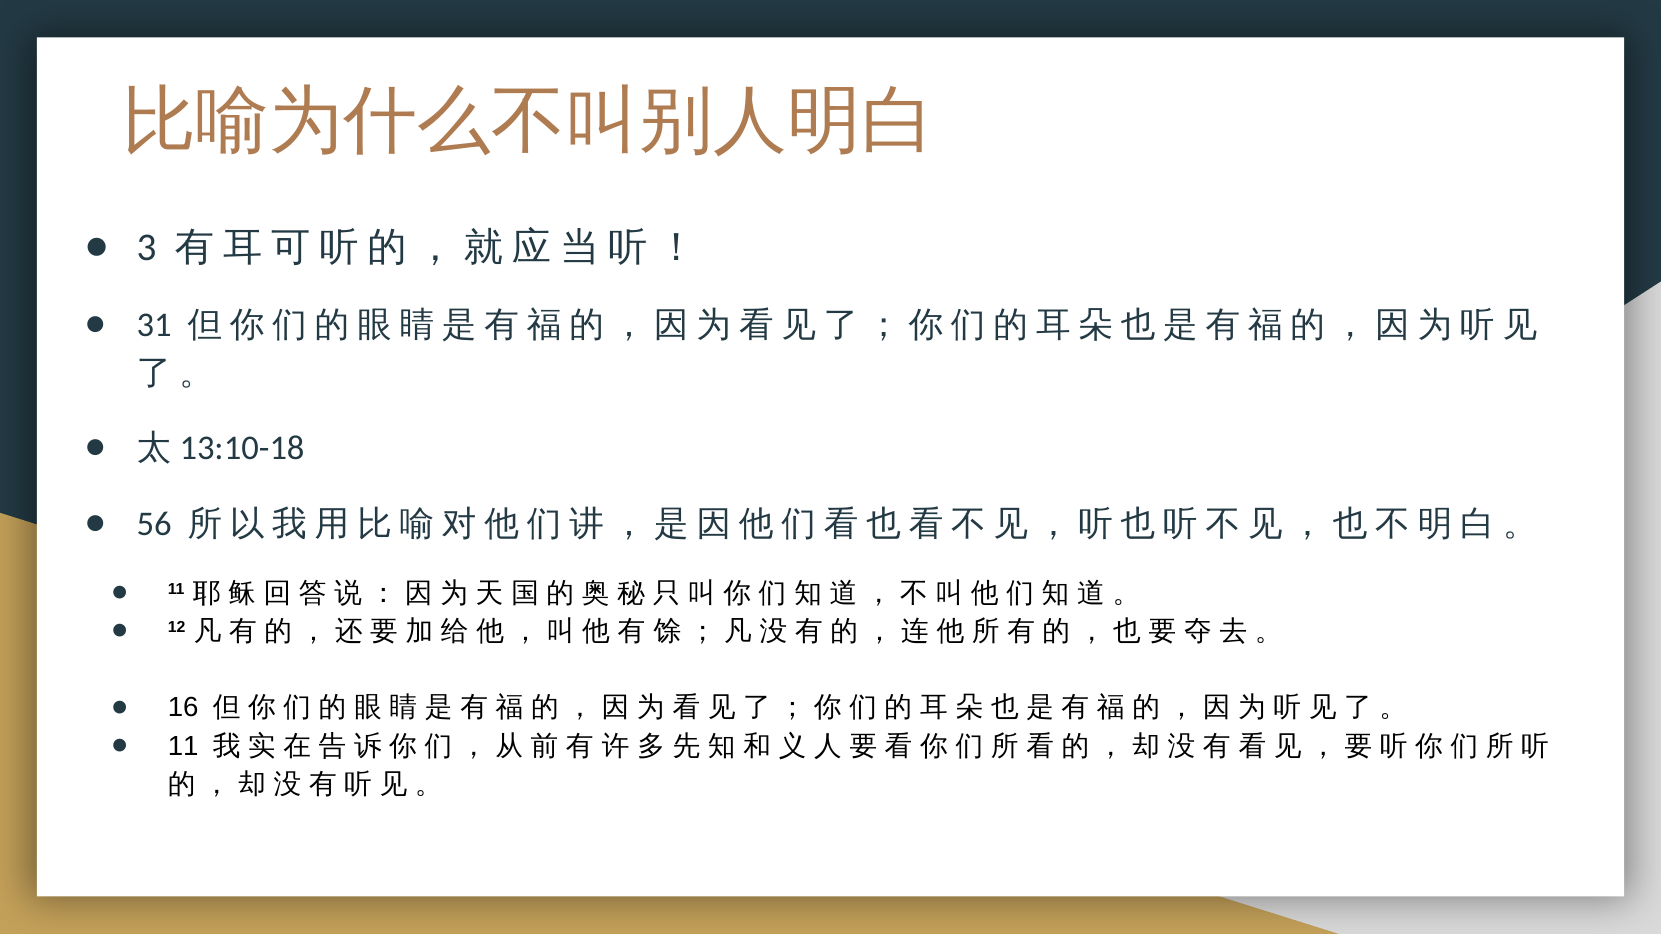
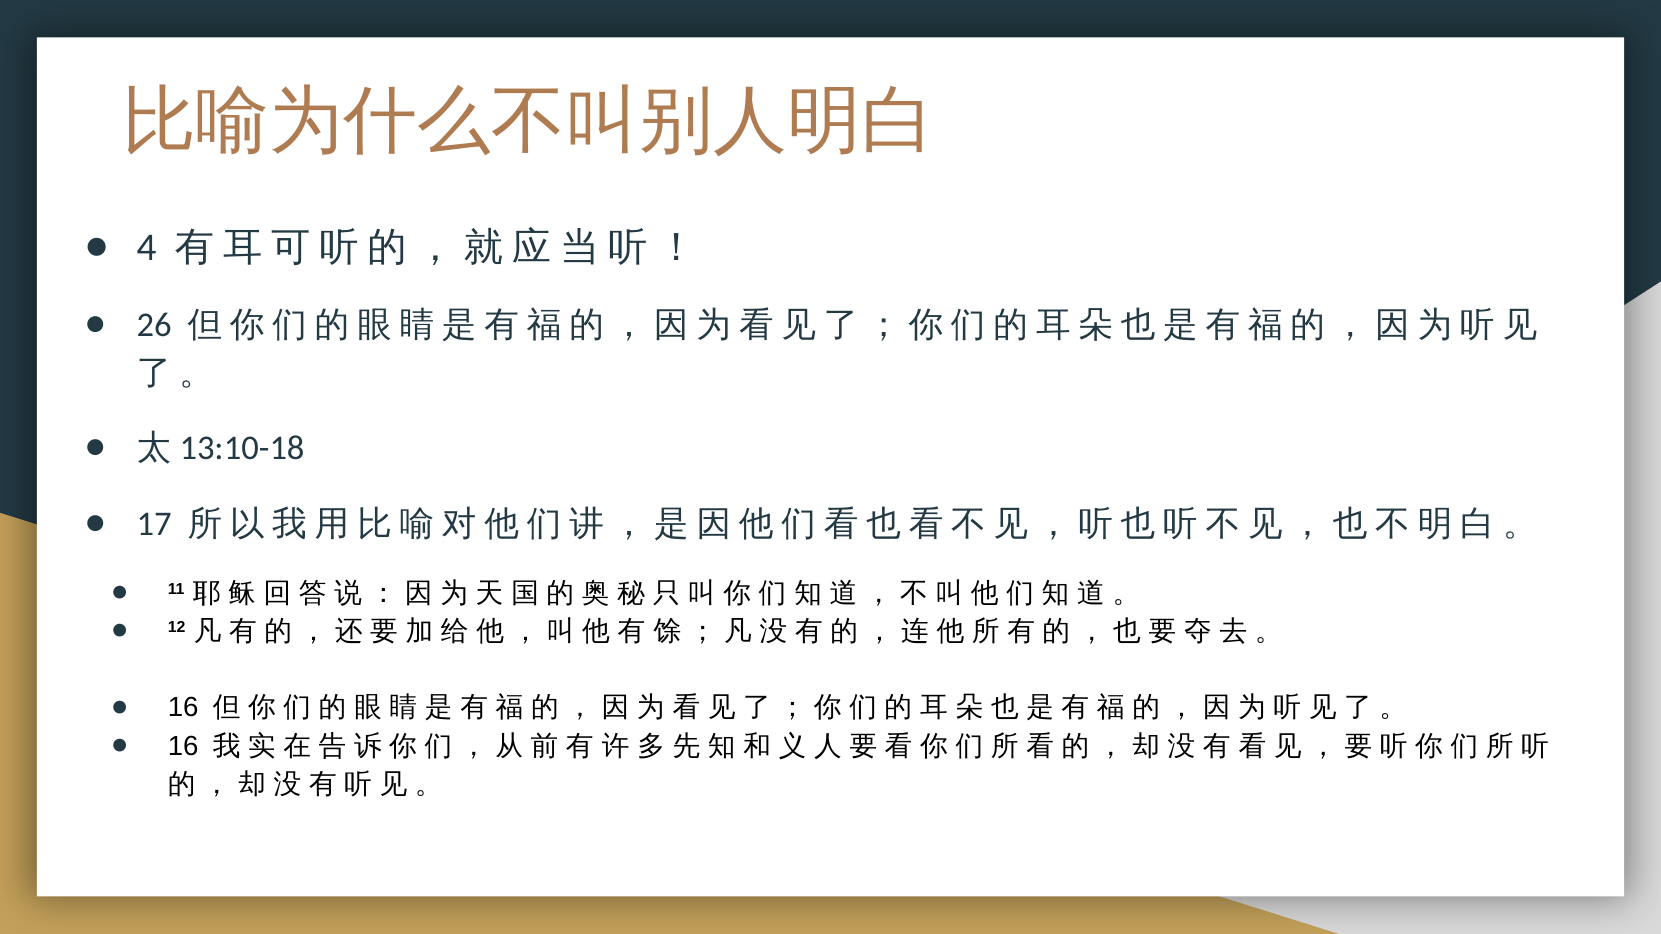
3: 3 -> 4 (147, 248)
31: 31 -> 26 (154, 325)
56: 56 -> 17 (154, 524)
11: 11 -> 16 (183, 746)
